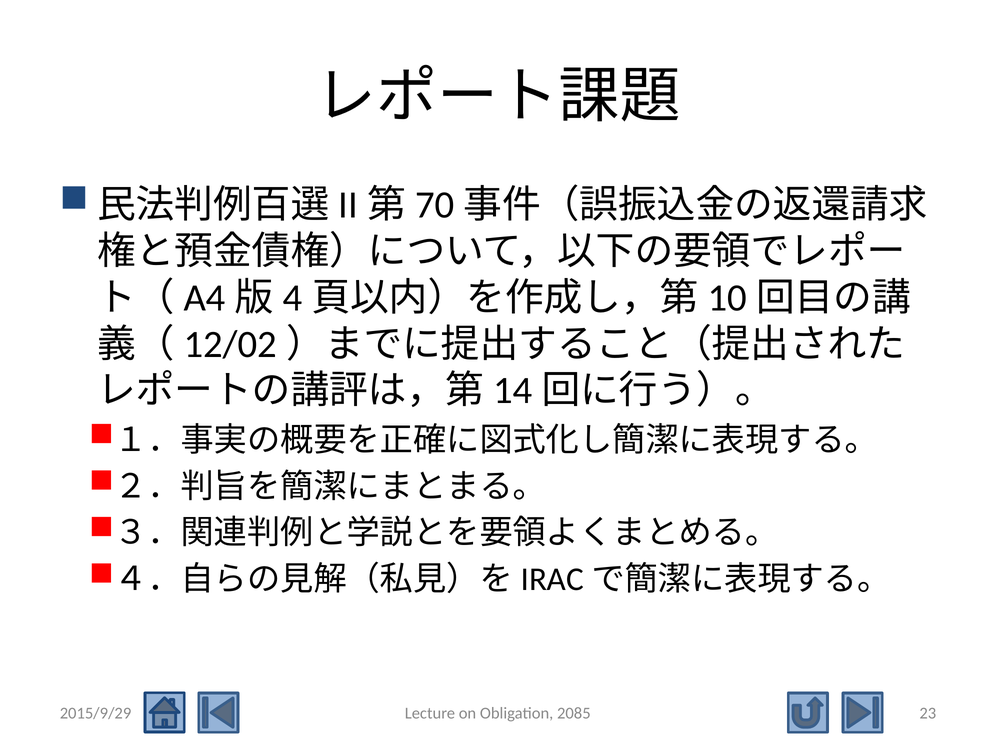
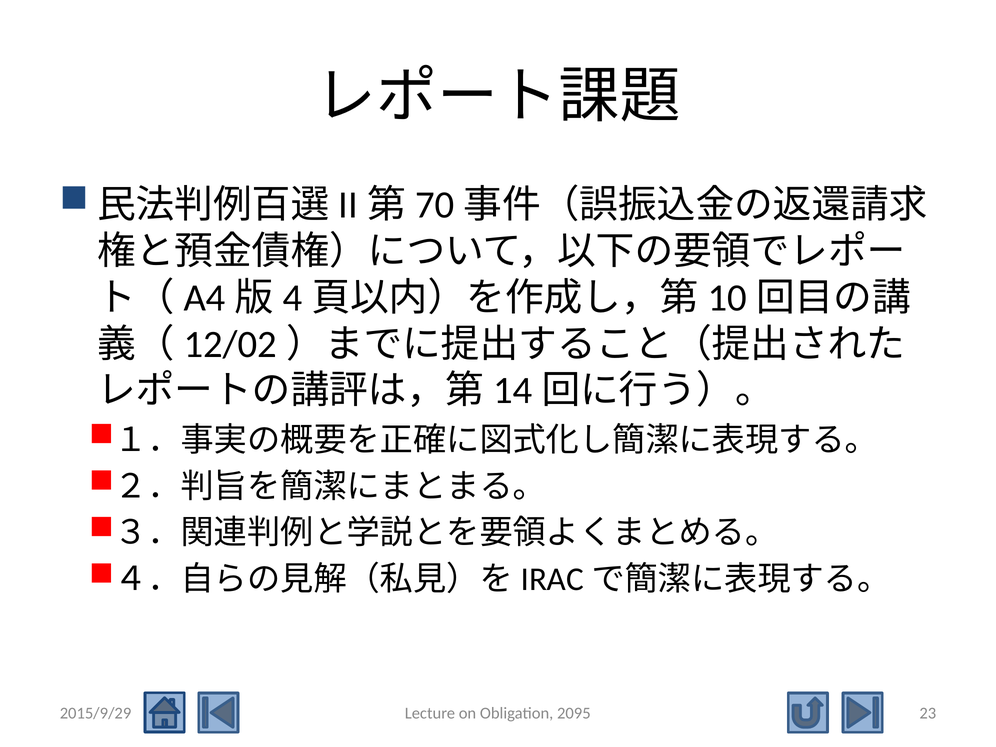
2085: 2085 -> 2095 (574, 713)
